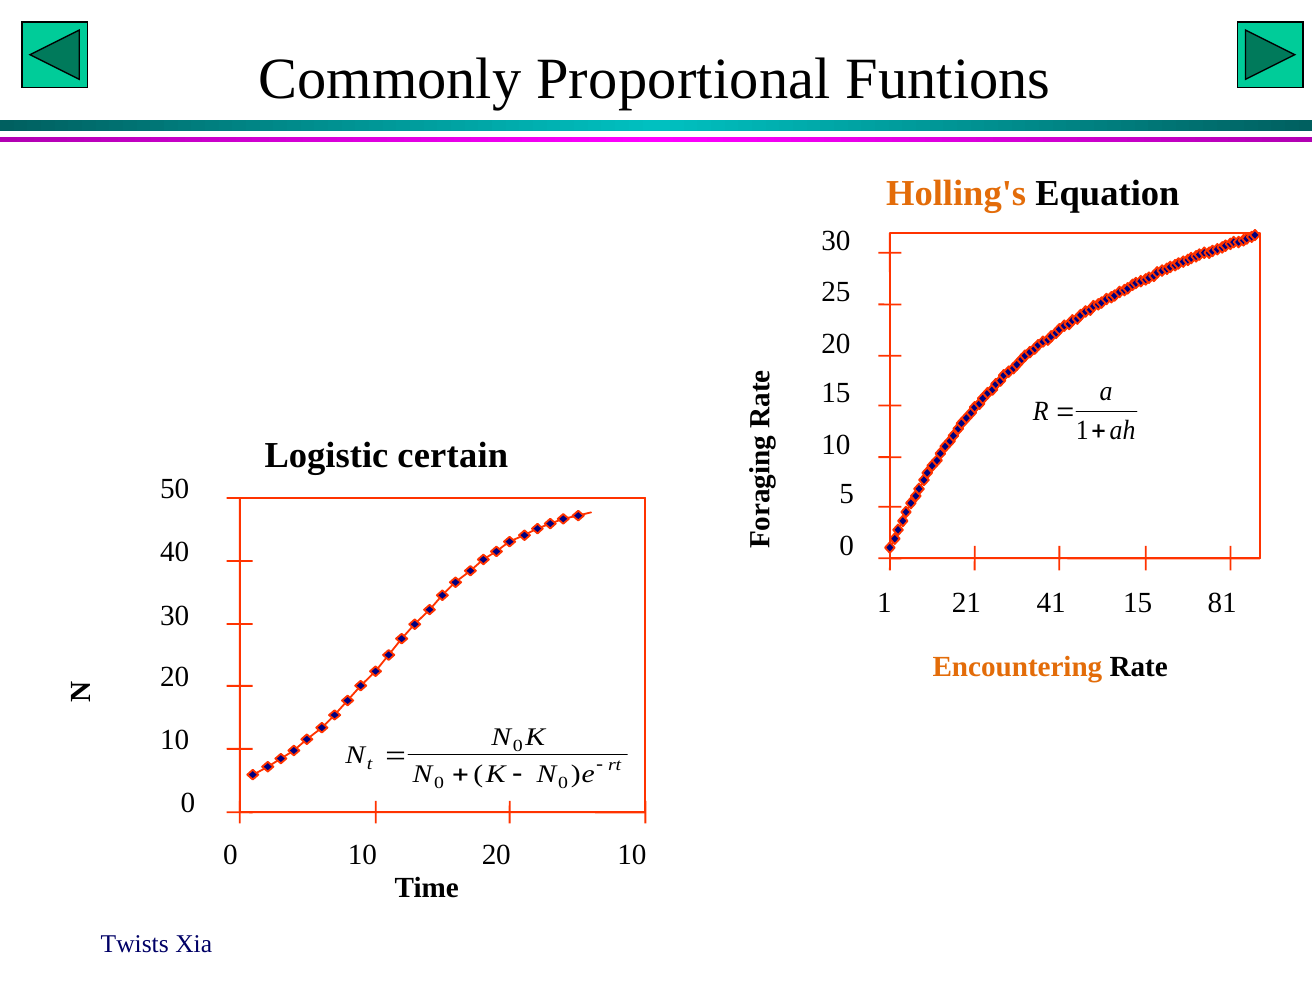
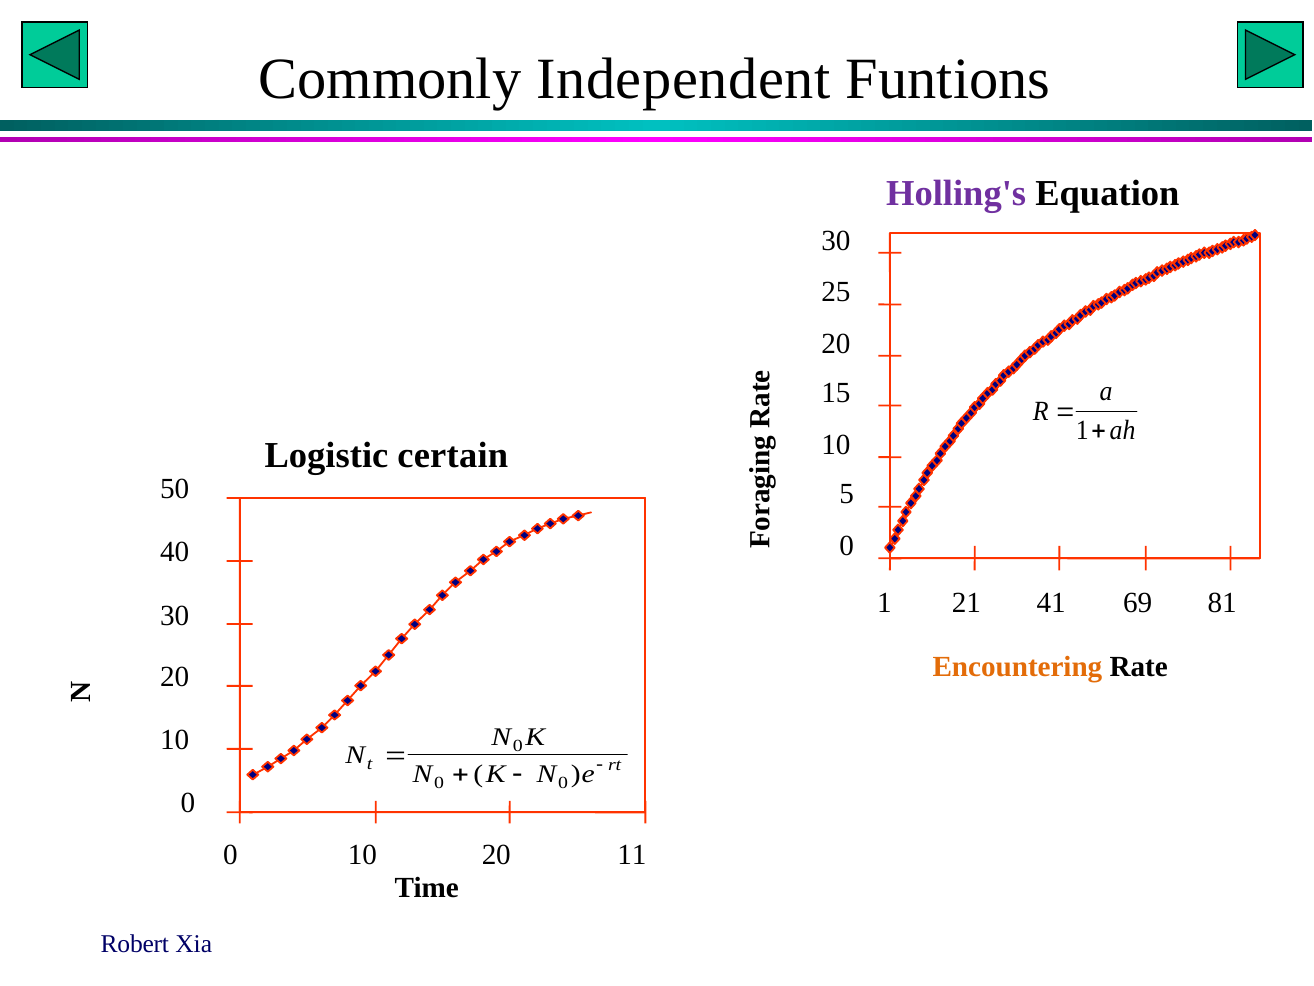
Proportional: Proportional -> Independent (683, 79)
Holling's colour: orange -> purple (956, 193)
41 15: 15 -> 69 (1138, 602)
20 10: 10 -> 11 (632, 855)
Twists: Twists -> Robert (135, 943)
